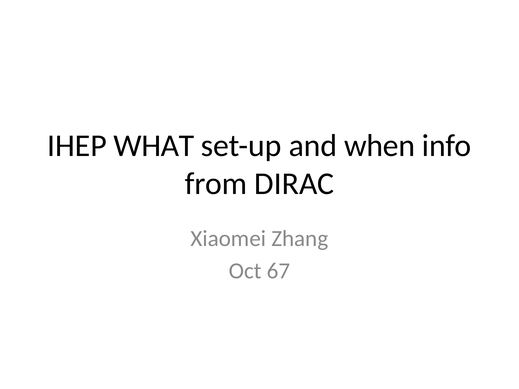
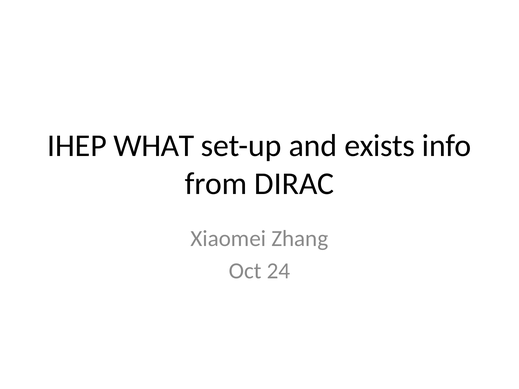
when: when -> exists (380, 146)
67: 67 -> 24 (278, 271)
